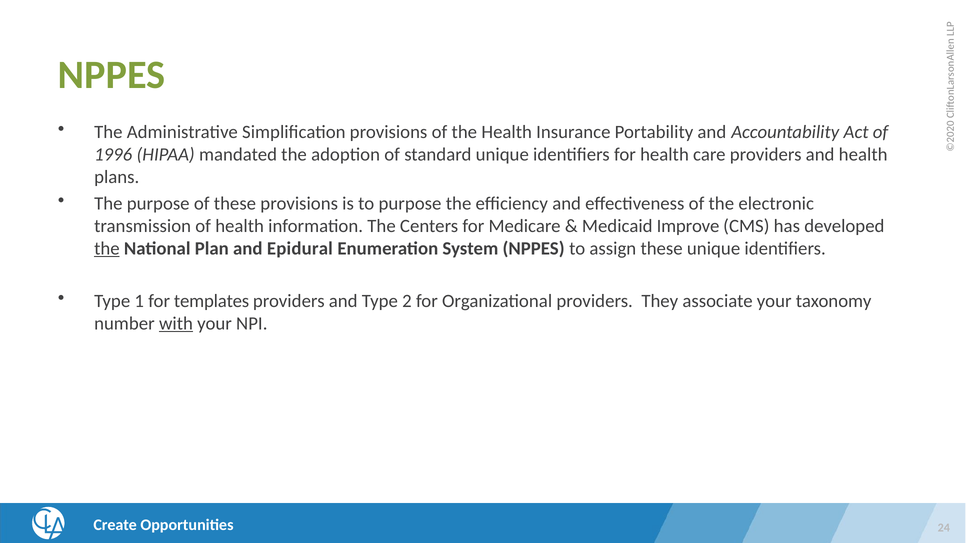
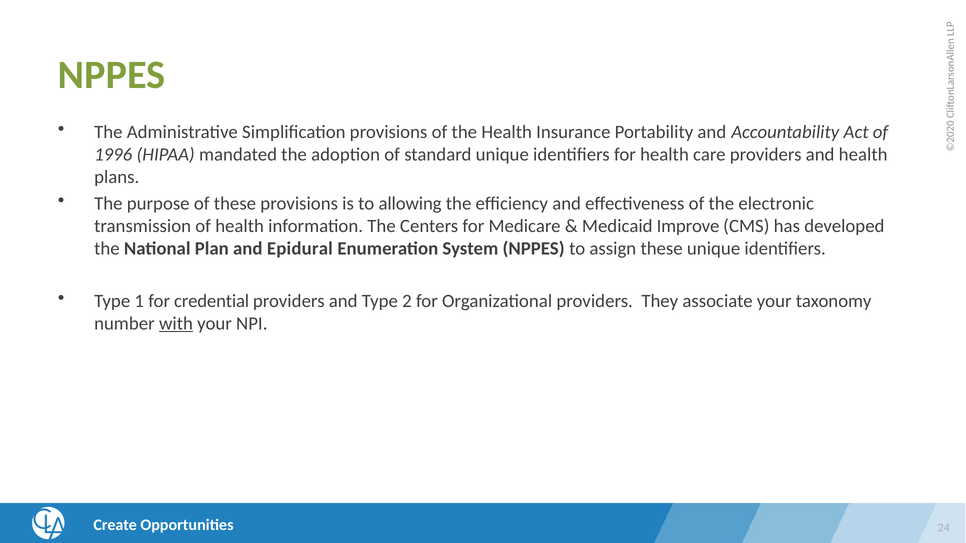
to purpose: purpose -> allowing (410, 204)
the underline: present -> none (107, 249)
templates: templates -> credential (212, 301)
